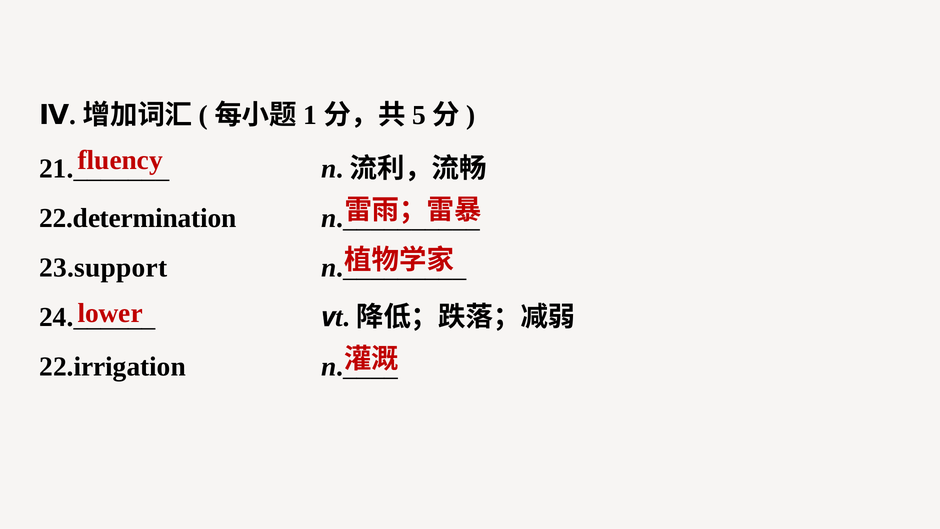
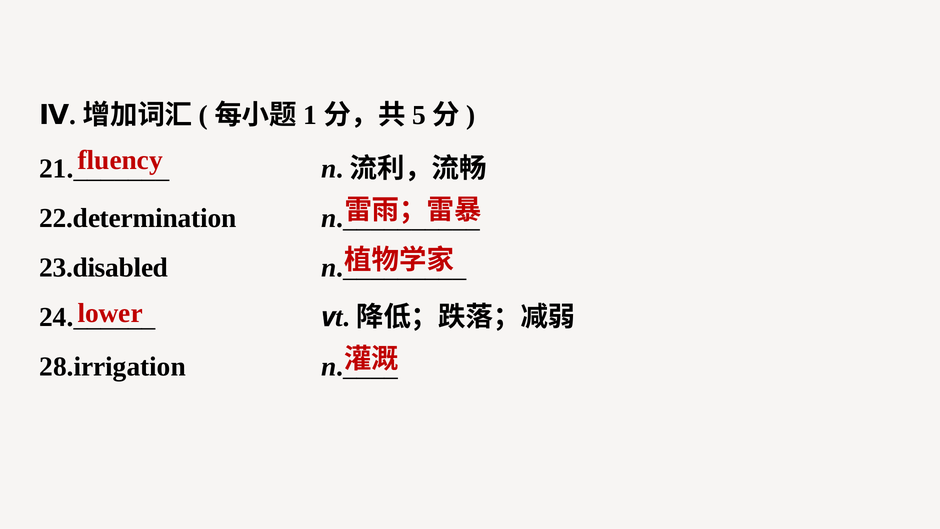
23.support: 23.support -> 23.disabled (104, 268)
22.irrigation: 22.irrigation -> 28.irrigation (113, 366)
